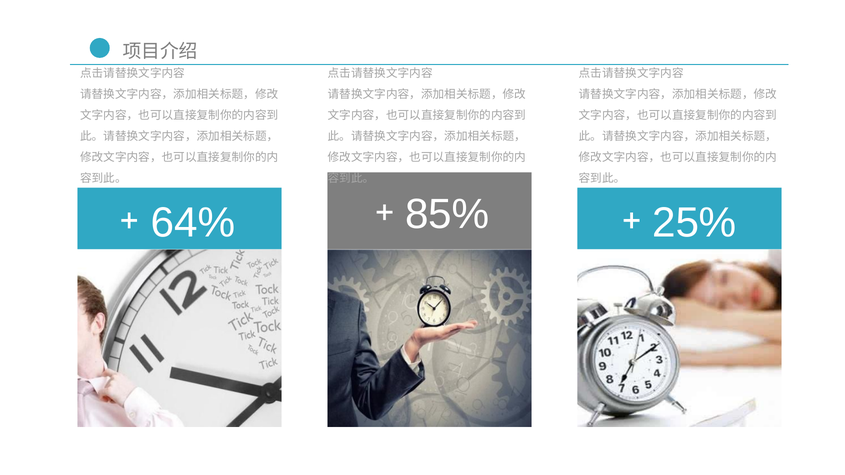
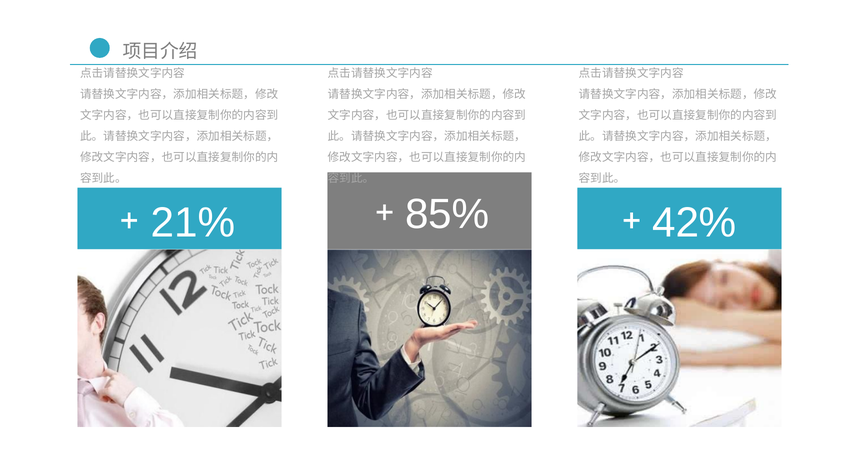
64%: 64% -> 21% (193, 223)
25%: 25% -> 42% (694, 223)
